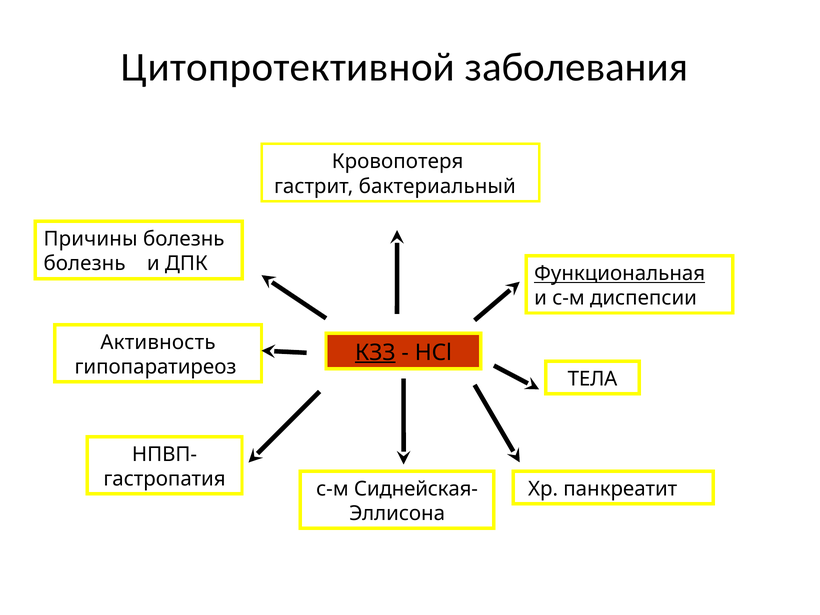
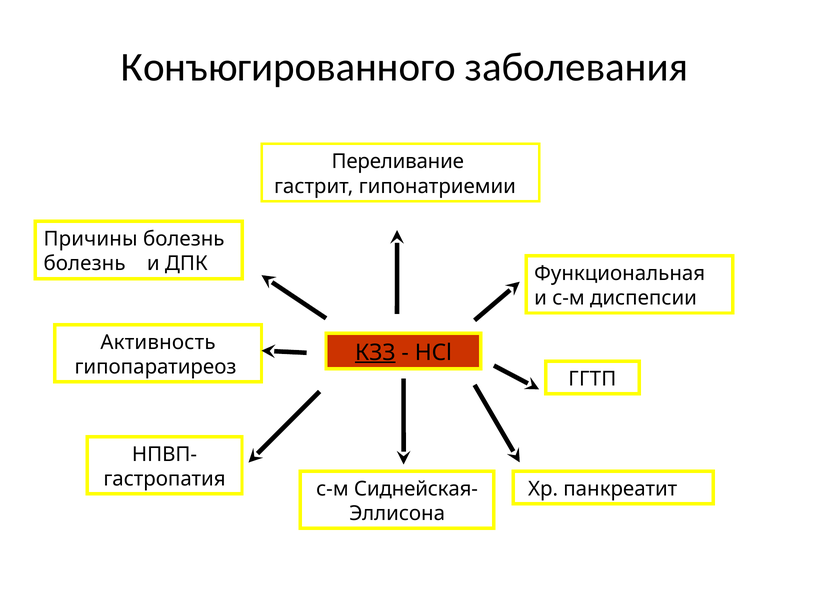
Цитопротективной: Цитопротективной -> Конъюгированного (288, 67)
Кровопотеря: Кровопотеря -> Переливание (398, 162)
бактериальный: бактериальный -> гипонатриемии (437, 186)
Функциональная underline: present -> none (620, 274)
ТЕЛА: ТЕЛА -> ГГТП (592, 379)
